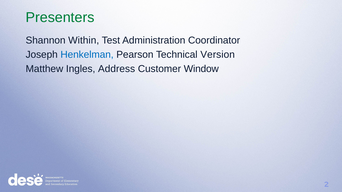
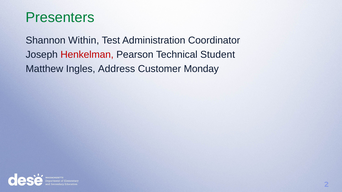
Henkelman colour: blue -> red (87, 55)
Version: Version -> Student (218, 55)
Window: Window -> Monday (201, 69)
